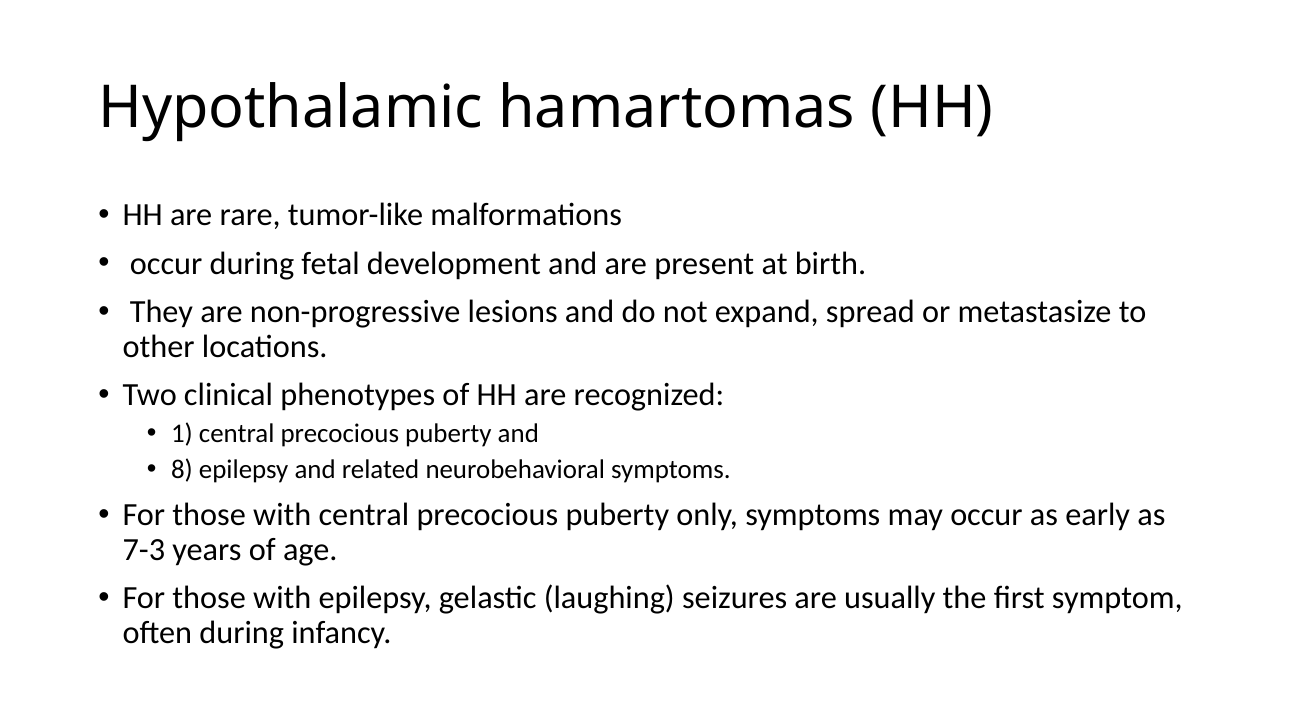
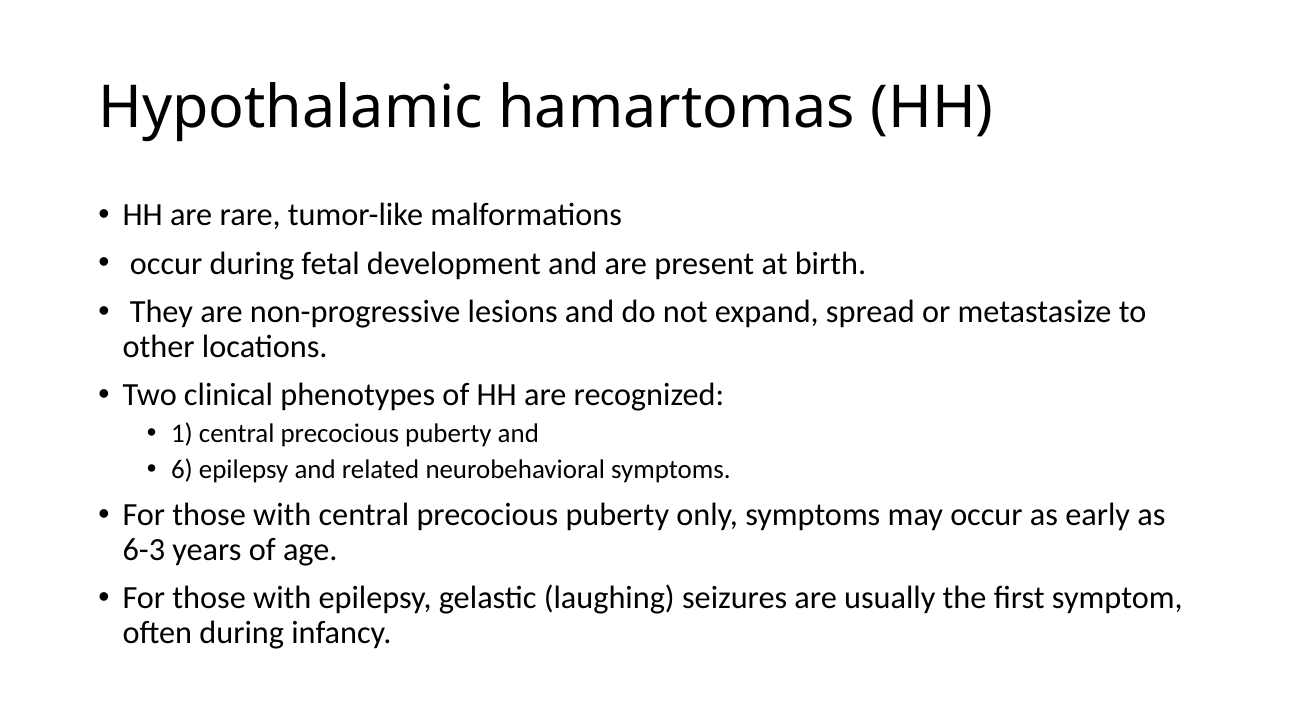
8: 8 -> 6 (182, 470)
7-3: 7-3 -> 6-3 (144, 550)
